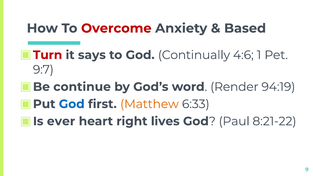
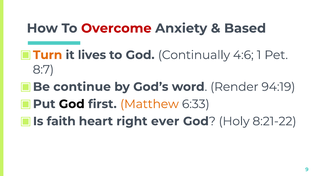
Turn colour: red -> orange (48, 55)
says: says -> lives (92, 55)
9:7: 9:7 -> 8:7 (43, 70)
God colour: blue -> black (72, 104)
ever: ever -> faith (61, 121)
lives: lives -> ever (165, 121)
Paul: Paul -> Holy (234, 121)
